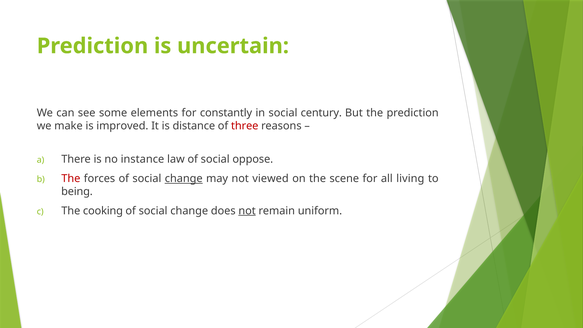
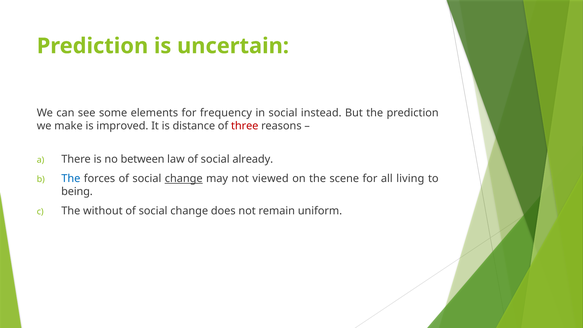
constantly: constantly -> frequency (226, 113)
century: century -> instead (321, 113)
instance: instance -> between (143, 159)
oppose: oppose -> already (253, 159)
The colour: red -> blue (71, 178)
cooking: cooking -> without (103, 211)
not underline: present -> none (247, 211)
